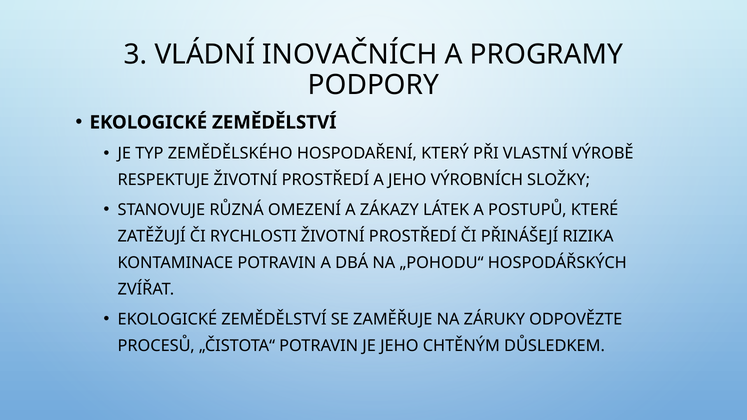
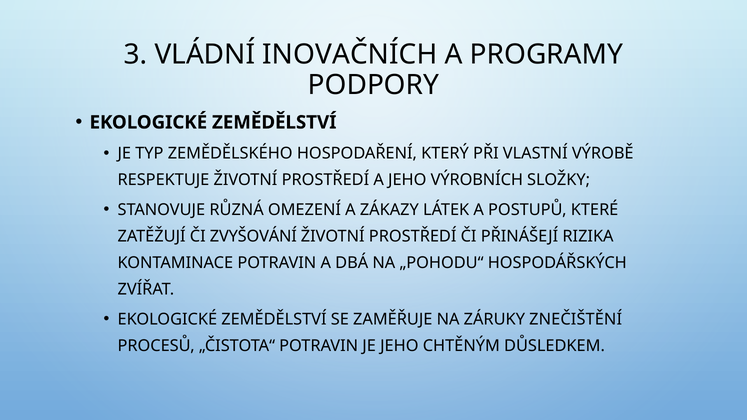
RYCHLOSTI: RYCHLOSTI -> ZVYŠOVÁNÍ (253, 237)
ODPOVĚZTE: ODPOVĚZTE -> ZNEČIŠTĚNÍ (576, 319)
